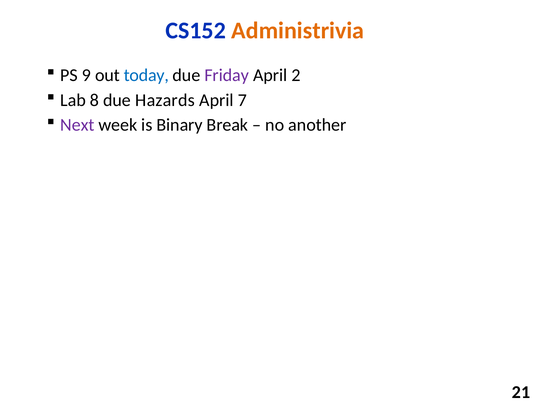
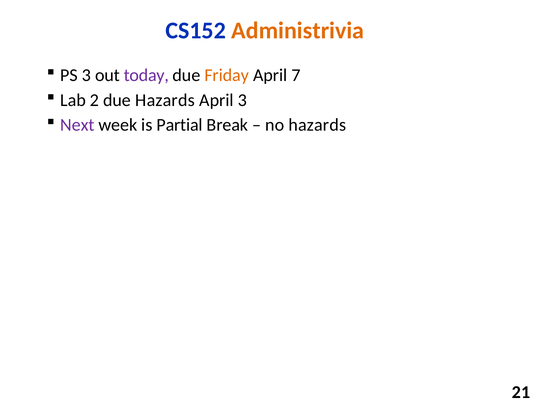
PS 9: 9 -> 3 (86, 75)
today colour: blue -> purple (146, 75)
Friday colour: purple -> orange (227, 75)
2: 2 -> 7 (296, 75)
8: 8 -> 2 (95, 100)
April 7: 7 -> 3 (242, 100)
Binary: Binary -> Partial (180, 125)
no another: another -> hazards (317, 125)
